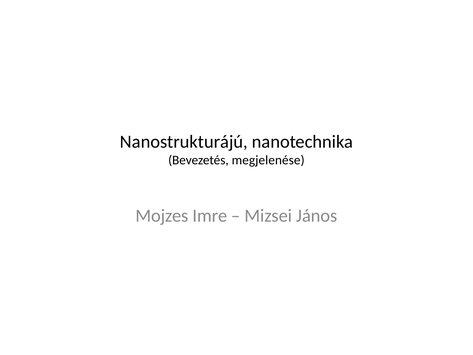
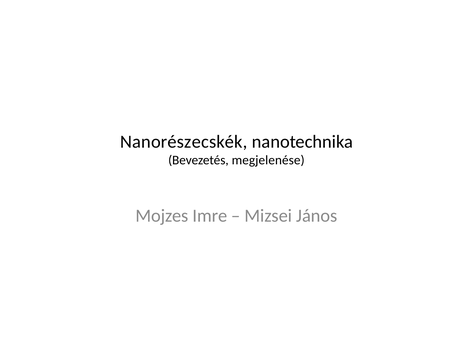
Nanostrukturájú: Nanostrukturájú -> Nanorészecskék (184, 142)
